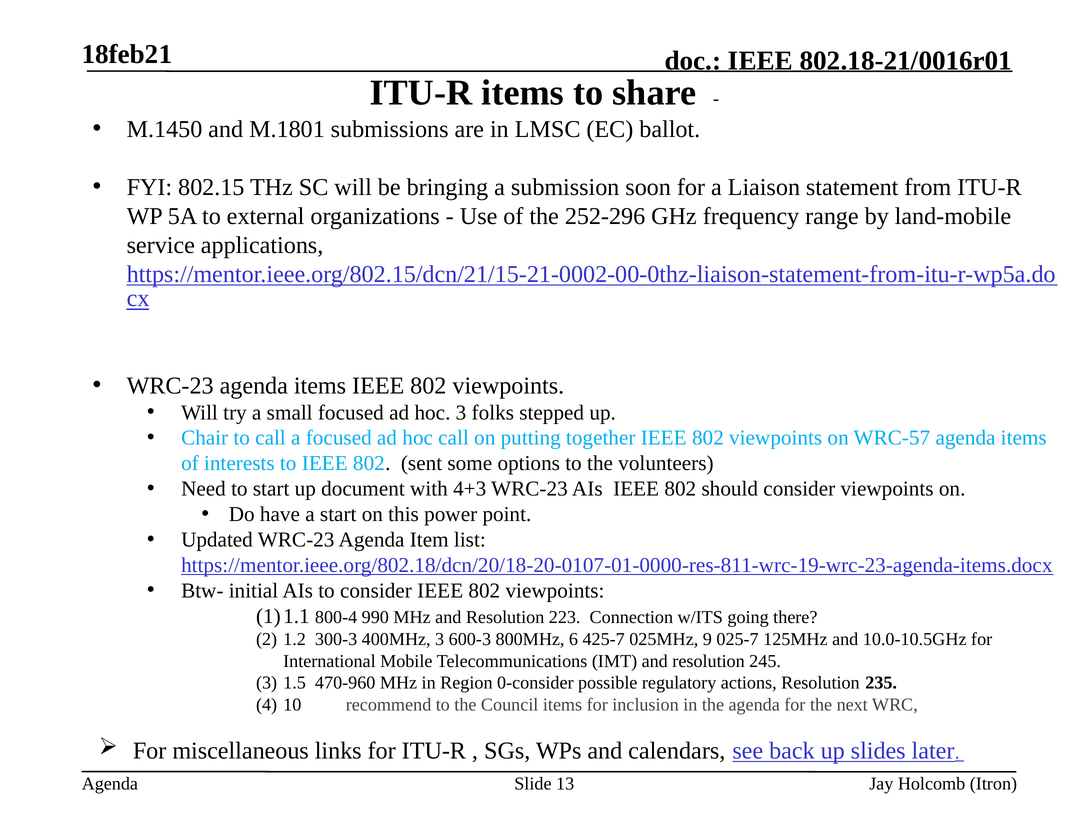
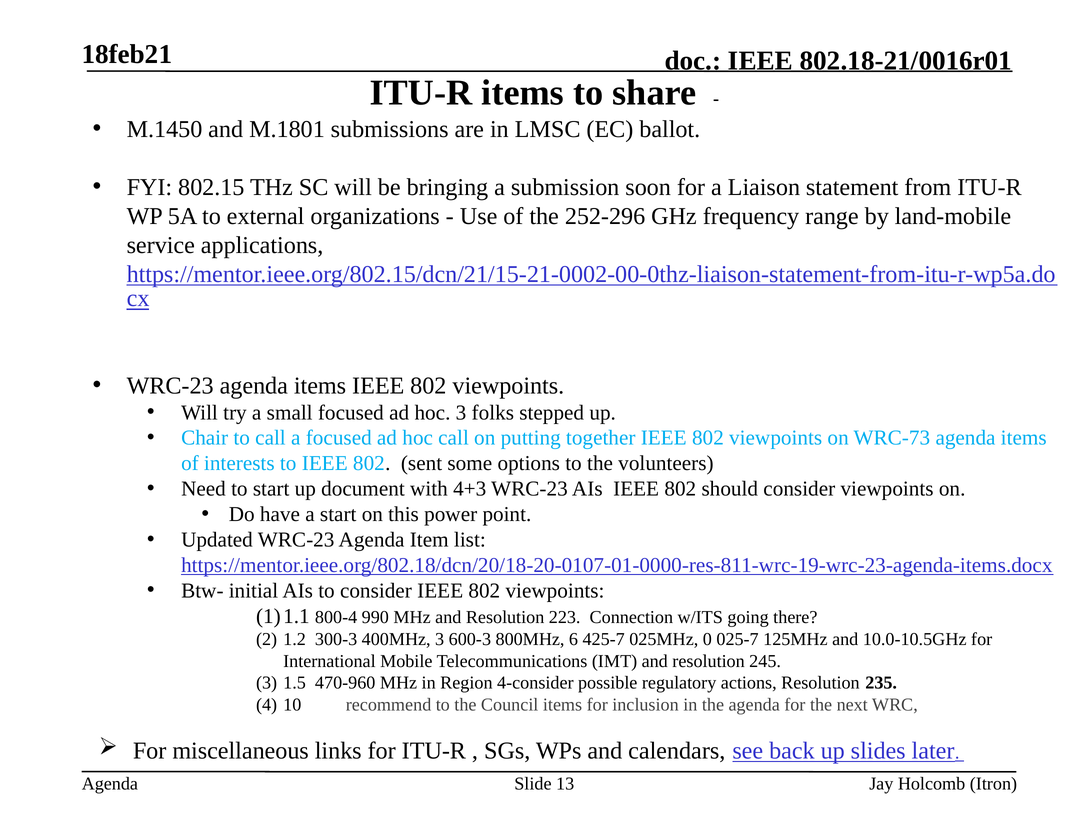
WRC-57: WRC-57 -> WRC-73 (892, 438)
9: 9 -> 0 (707, 639)
0-consider: 0-consider -> 4-consider (535, 683)
